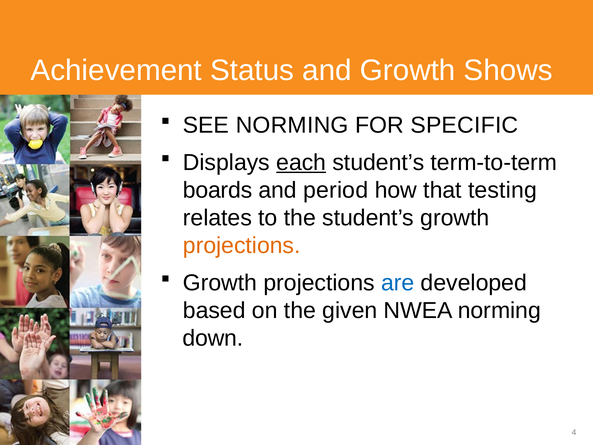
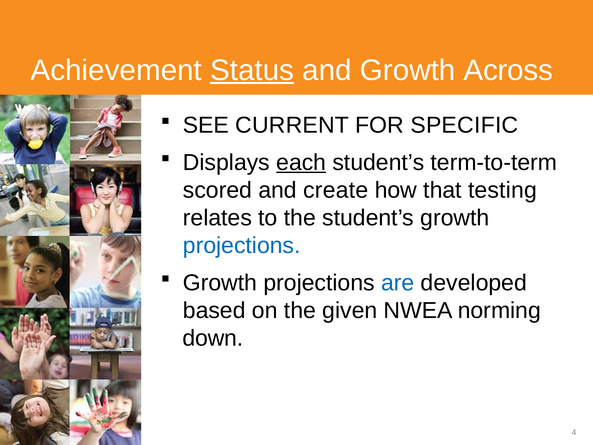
Status underline: none -> present (252, 70)
Shows: Shows -> Across (508, 70)
SEE NORMING: NORMING -> CURRENT (292, 125)
boards: boards -> scored (217, 190)
period: period -> create (336, 190)
projections colour: orange -> blue (242, 245)
